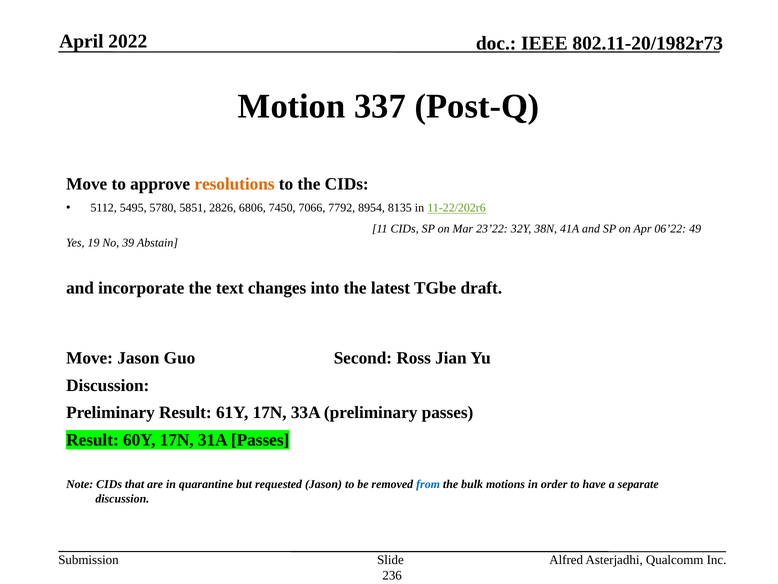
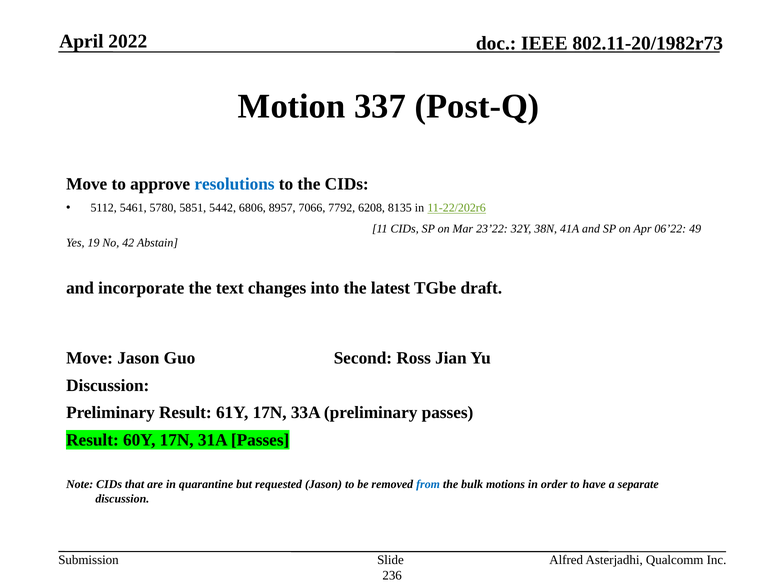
resolutions colour: orange -> blue (235, 184)
5495: 5495 -> 5461 (133, 208)
2826: 2826 -> 5442 (223, 208)
7450: 7450 -> 8957 (282, 208)
8954: 8954 -> 6208 (372, 208)
39: 39 -> 42 (128, 243)
